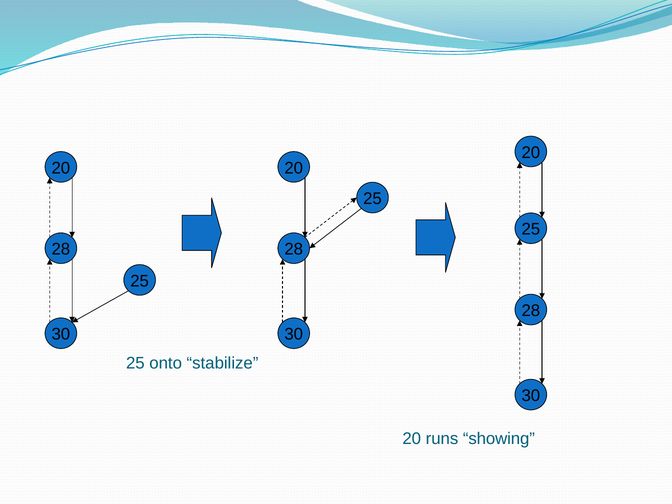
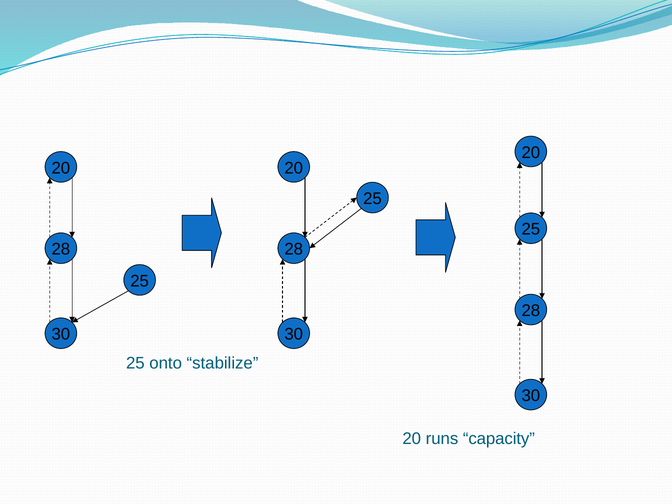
showing: showing -> capacity (499, 439)
